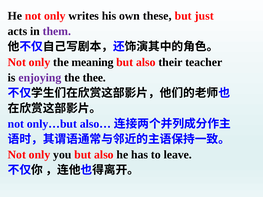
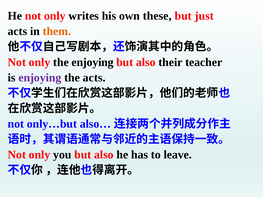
them colour: purple -> orange (57, 31)
the meaning: meaning -> enjoying (93, 62)
the thee: thee -> acts (94, 78)
